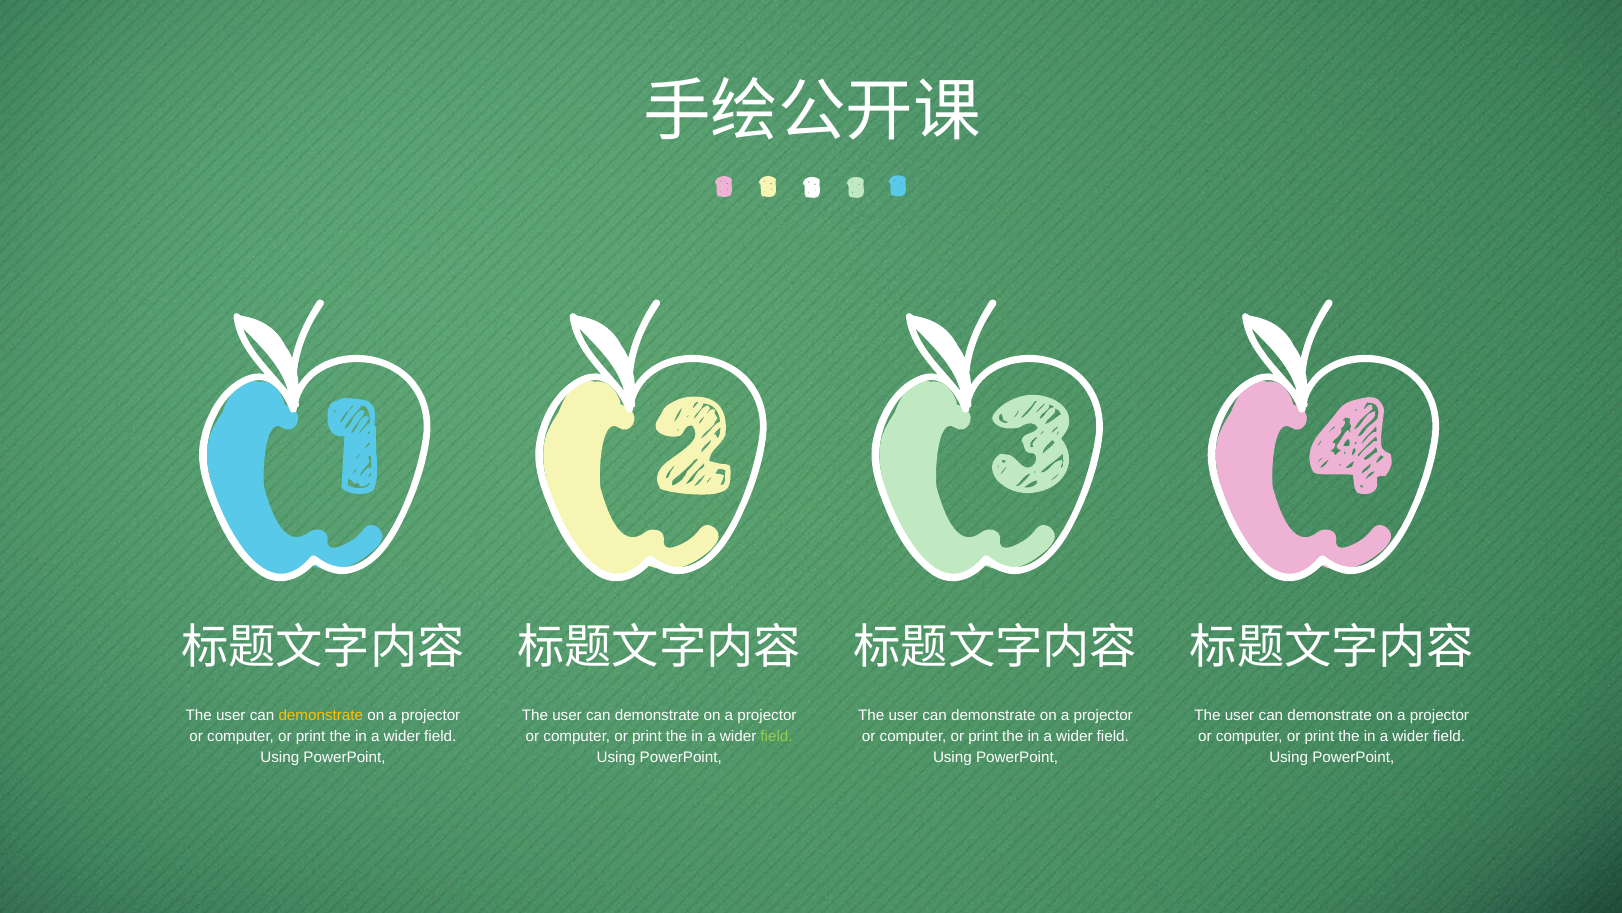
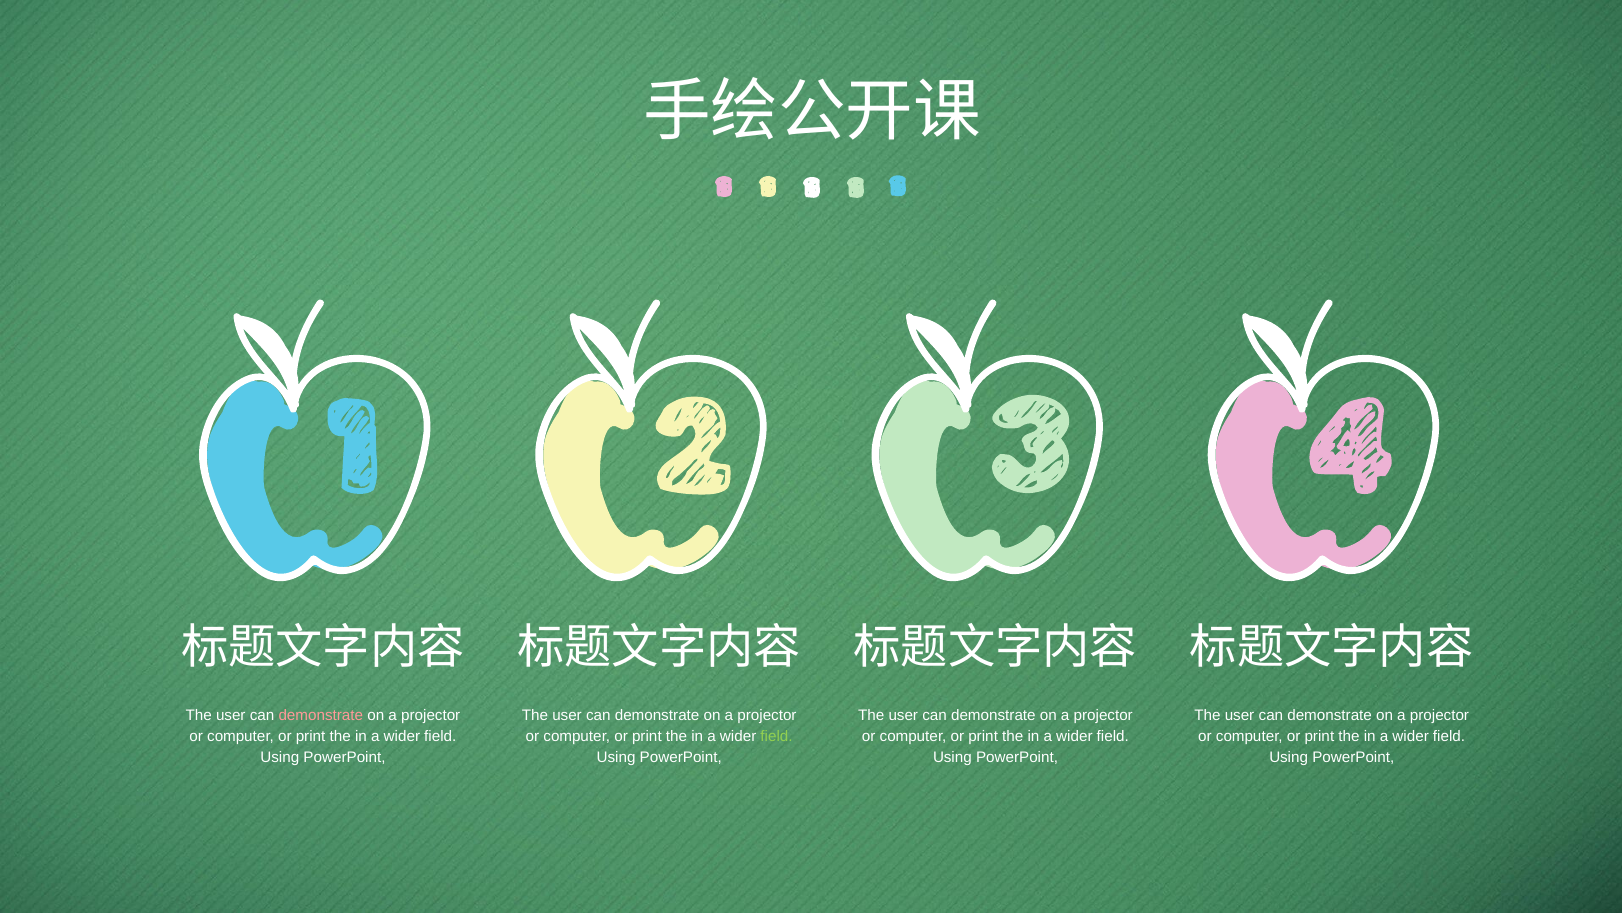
demonstrate colour: yellow -> pink (321, 715)
